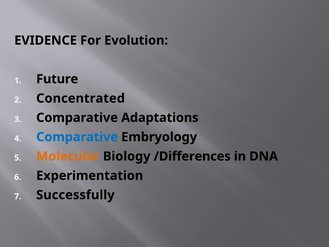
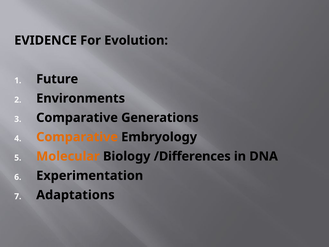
Concentrated: Concentrated -> Environments (81, 98)
Adaptations: Adaptations -> Generations (160, 118)
Comparative colour: blue -> orange (77, 137)
Successfully: Successfully -> Adaptations (75, 195)
